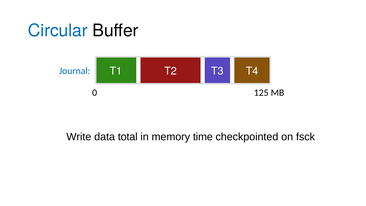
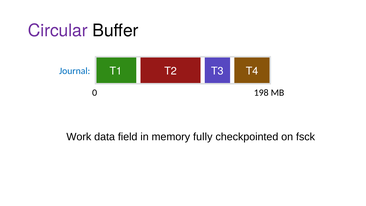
Circular colour: blue -> purple (58, 31)
125: 125 -> 198 (261, 93)
Write: Write -> Work (79, 137)
total: total -> field (128, 137)
time: time -> fully (203, 137)
